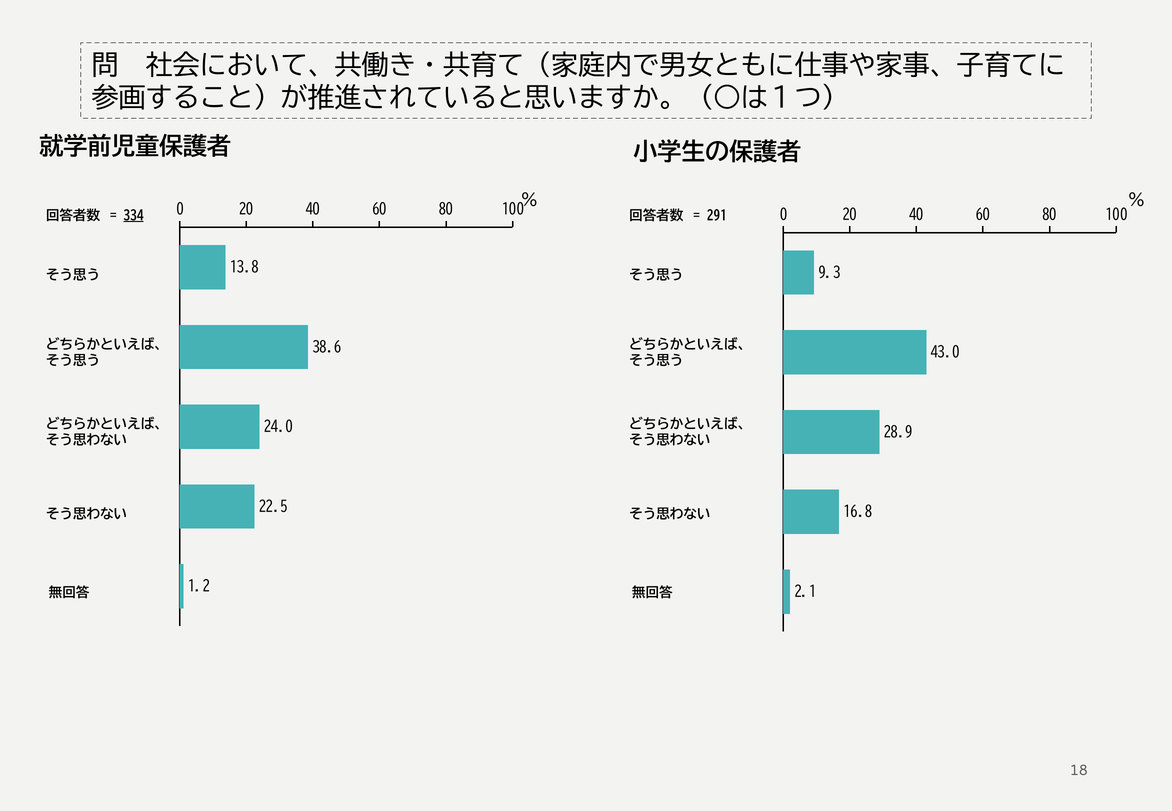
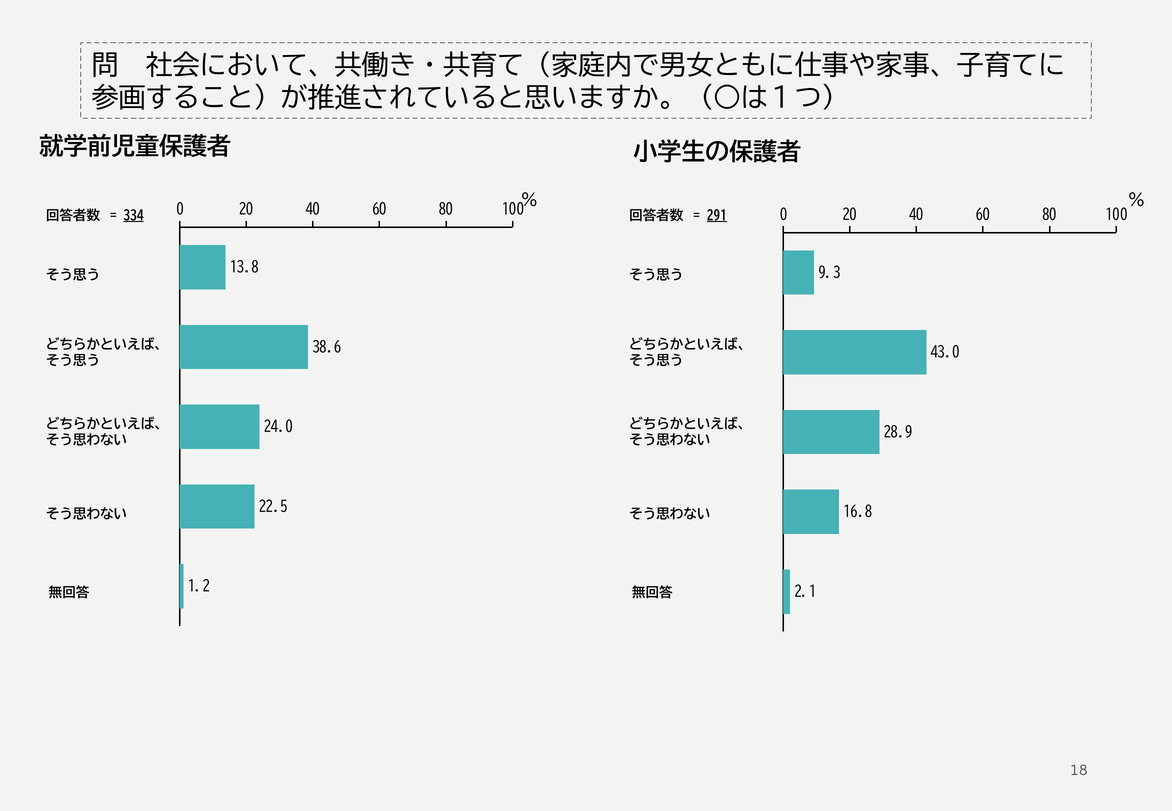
291 underline: none -> present (717, 216)
